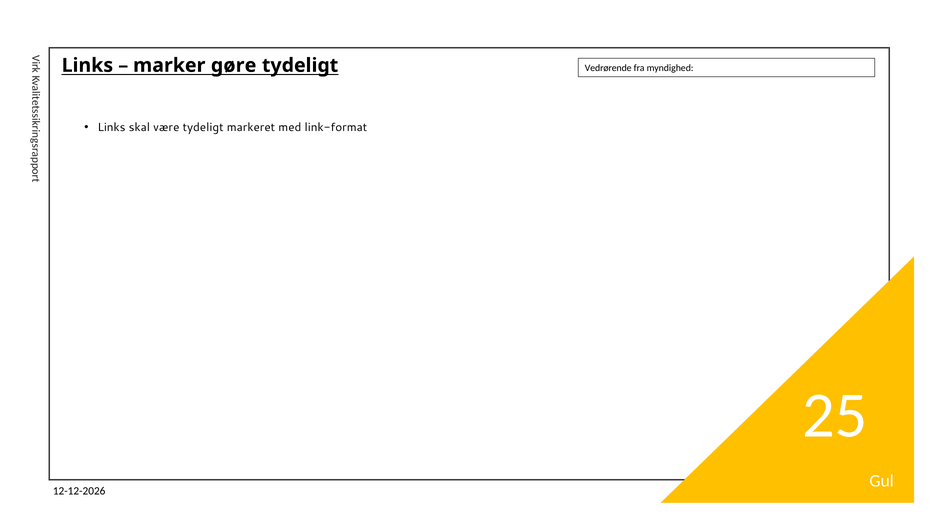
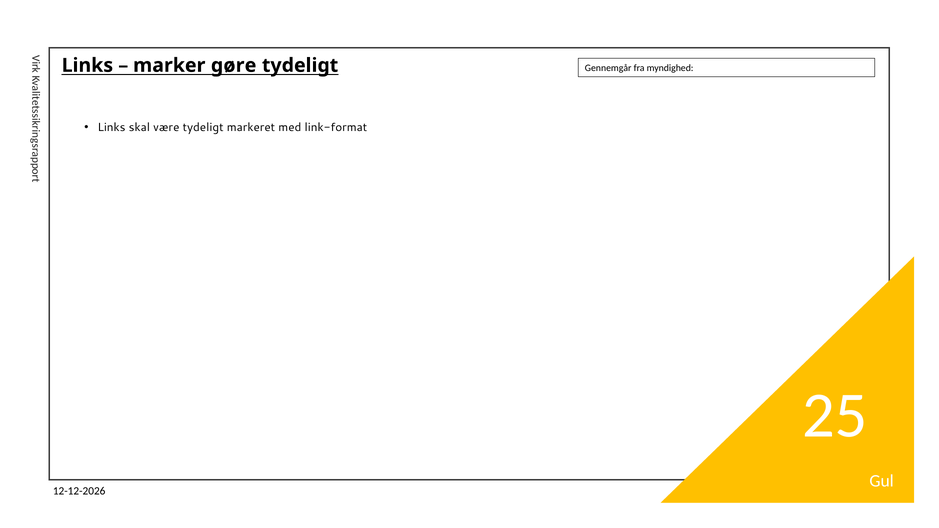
Vedrørende: Vedrørende -> Gennemgår (608, 68)
